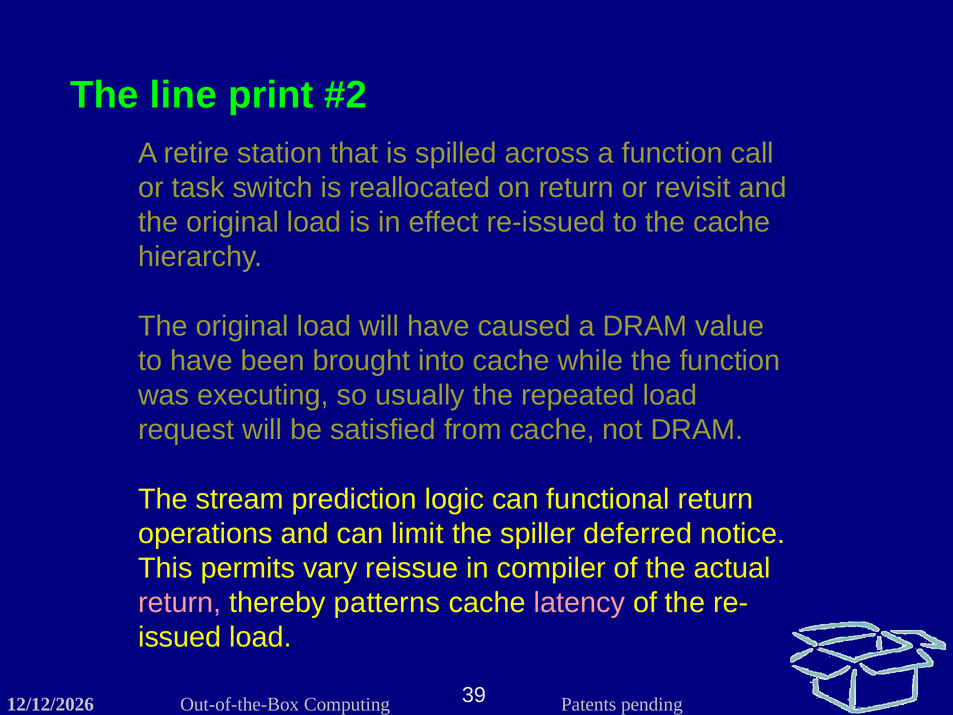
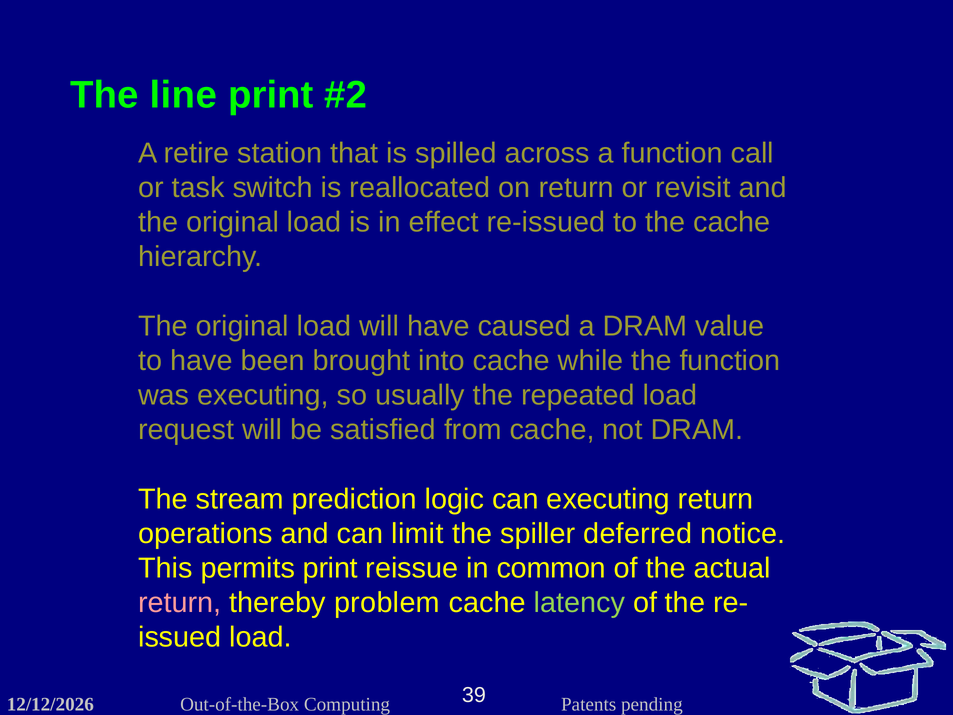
can functional: functional -> executing (608, 499)
permits vary: vary -> print (330, 568)
compiler: compiler -> common (551, 568)
patterns: patterns -> problem (387, 603)
latency colour: pink -> light green (579, 603)
